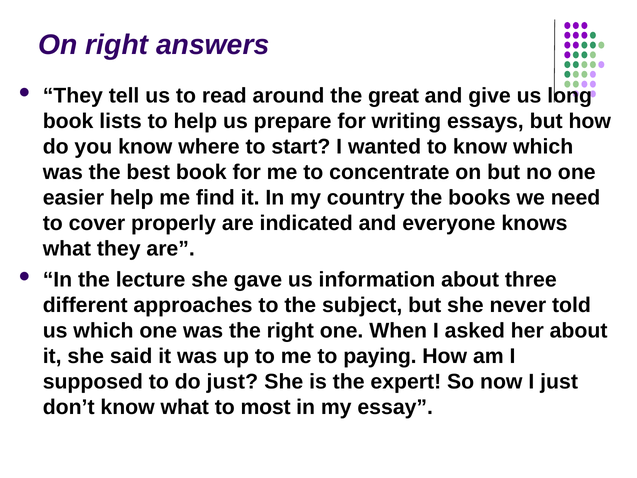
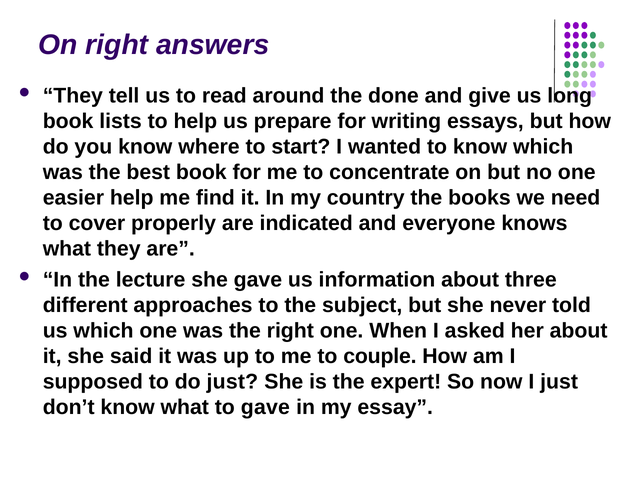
great: great -> done (393, 96)
paying: paying -> couple (380, 356)
to most: most -> gave (265, 407)
